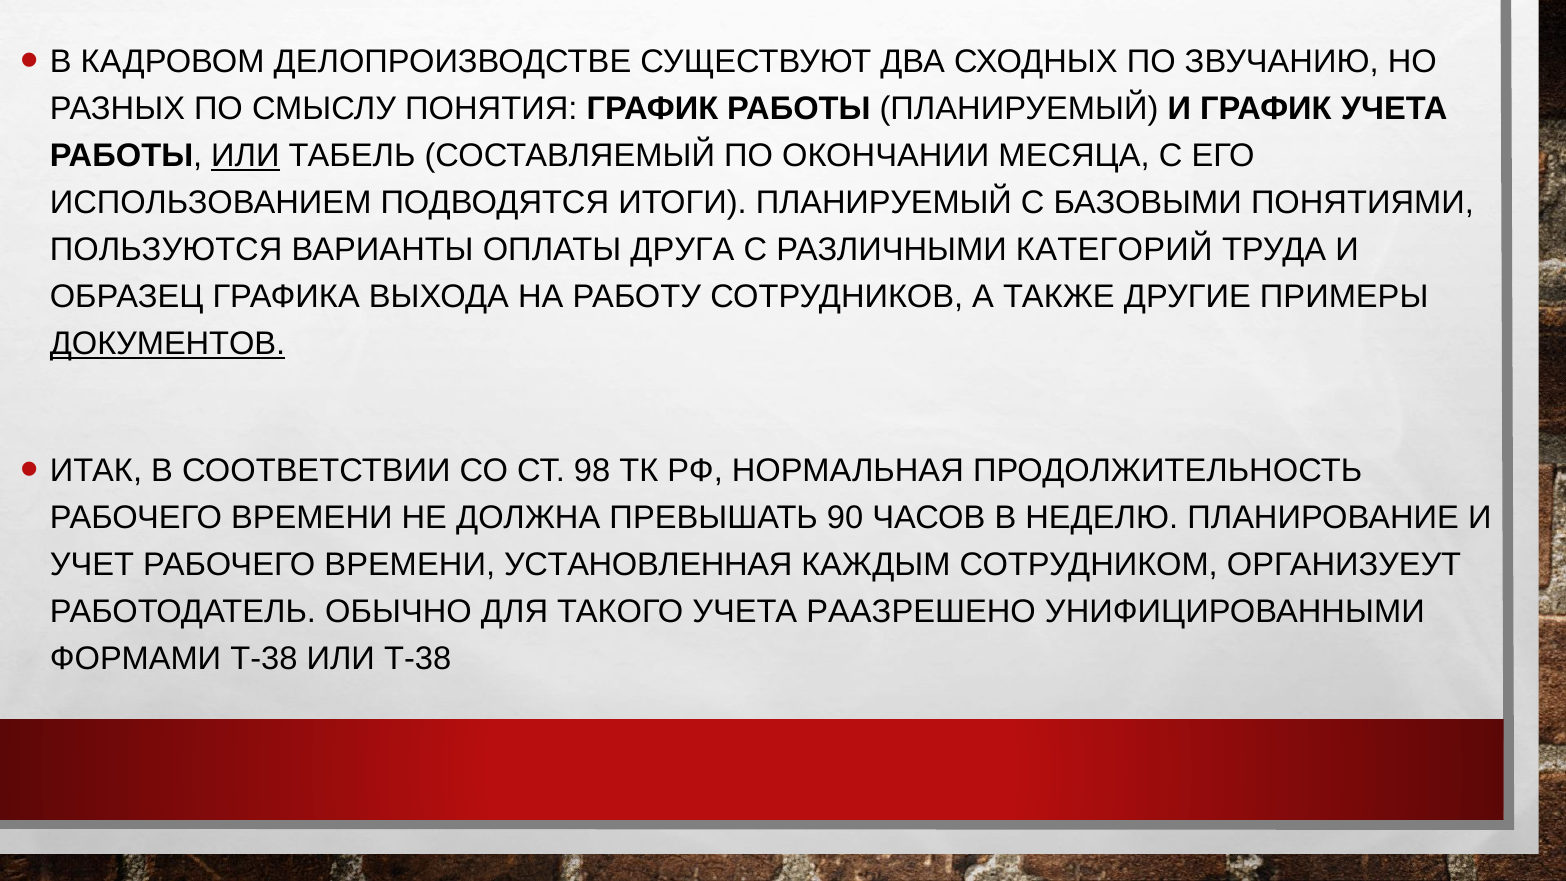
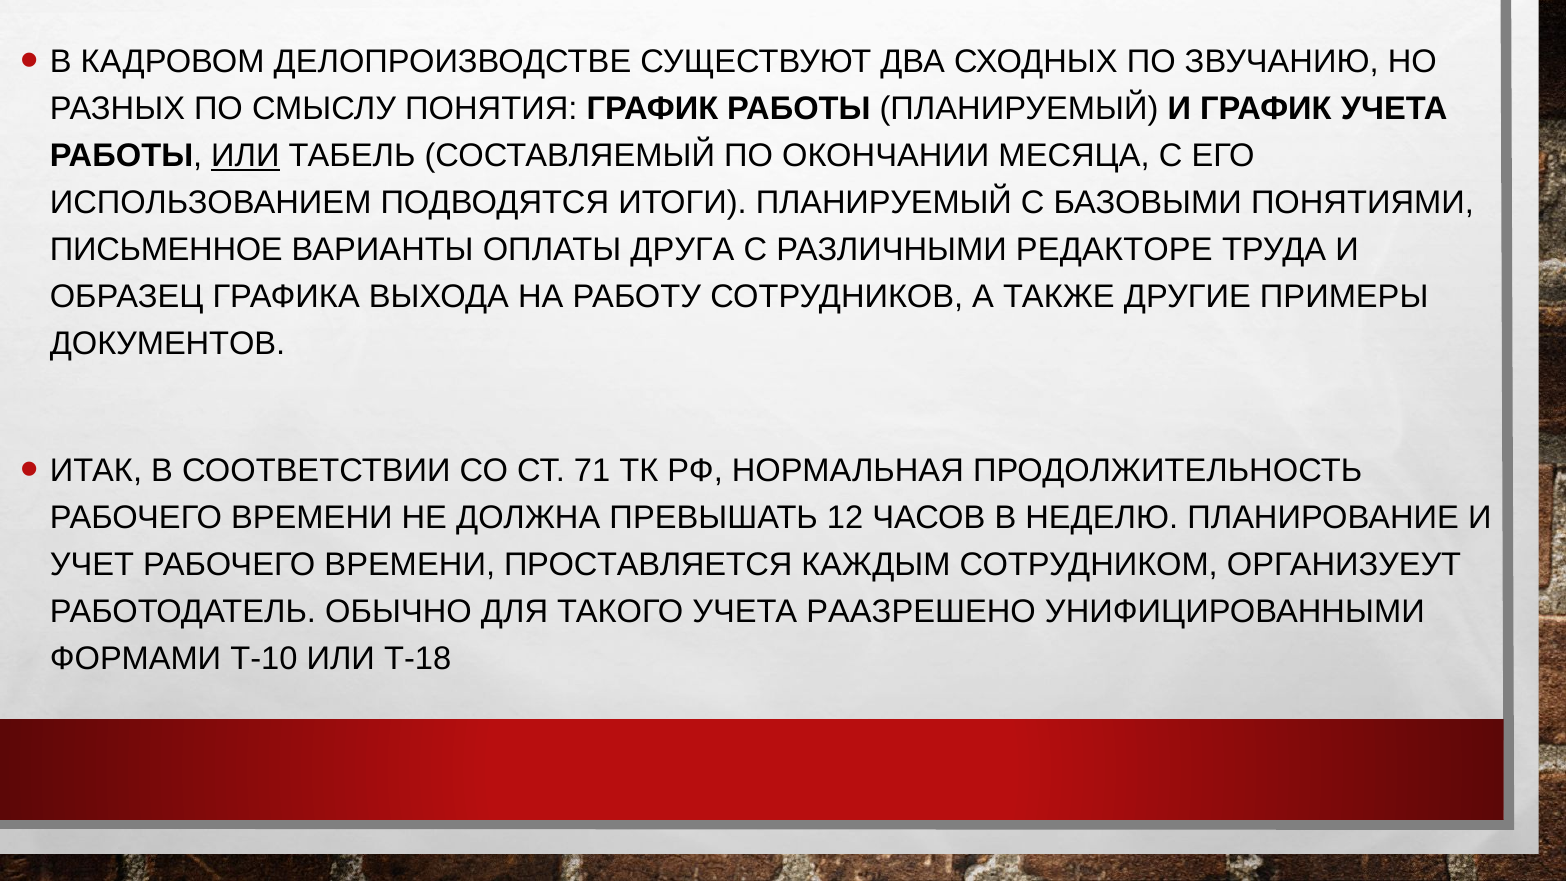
ПОЛЬЗУЮТСЯ: ПОЛЬЗУЮТСЯ -> ПИСЬМЕННОЕ (166, 250)
КАТЕГОРИЙ: КАТЕГОРИЙ -> РЕДАКТОРЕ (1114, 250)
ДОКУМЕНТОВ underline: present -> none (168, 344)
98: 98 -> 71 (592, 471)
90: 90 -> 12 (845, 518)
УСТАНОВЛЕННАЯ: УСТАНОВЛЕННАЯ -> ПРОСТАВЛЯЕТСЯ (648, 565)
ФОРМАМИ Т-38: Т-38 -> Т-10 (264, 659)
ИЛИ Т-38: Т-38 -> Т-18 (418, 659)
